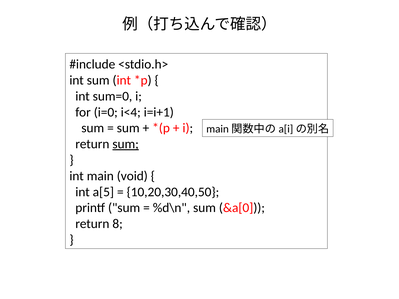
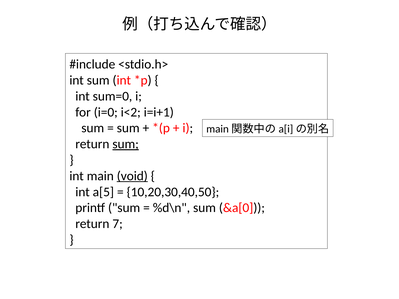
i<4: i<4 -> i<2 (131, 112)
void underline: none -> present (132, 176)
8: 8 -> 7 (118, 224)
